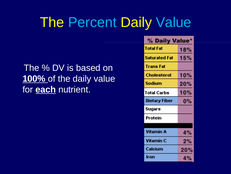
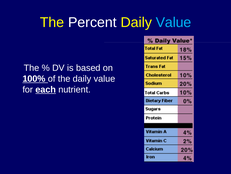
Percent colour: light blue -> white (92, 22)
